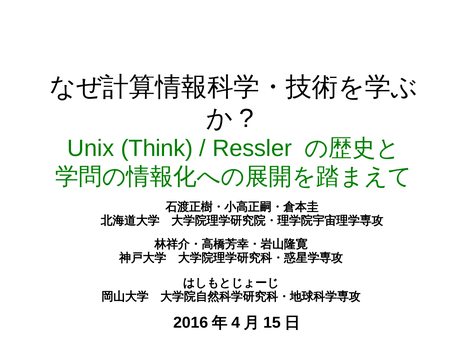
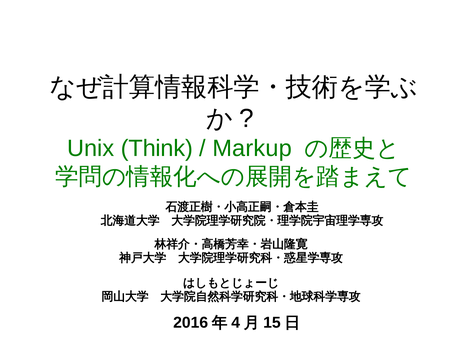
Ressler: Ressler -> Markup (252, 148)
